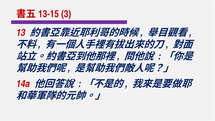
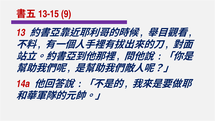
3: 3 -> 9 (66, 14)
